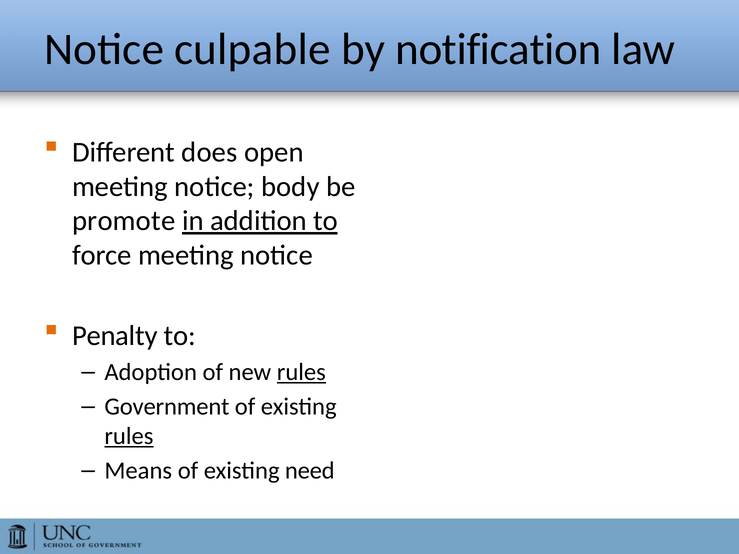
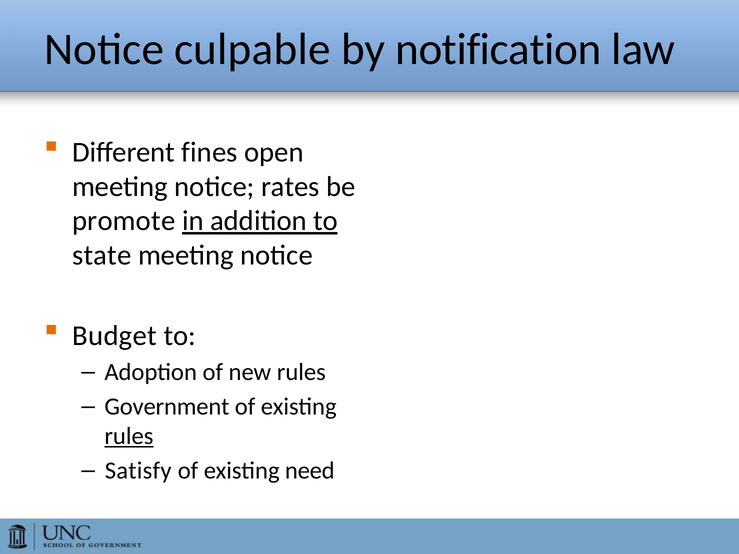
does: does -> fines (209, 152)
body: body -> rates (290, 187)
force: force -> state (102, 255)
Penalty: Penalty -> Budget (115, 336)
rules underline: present -> none (301, 372)
Means: Means -> Satisfy (138, 471)
